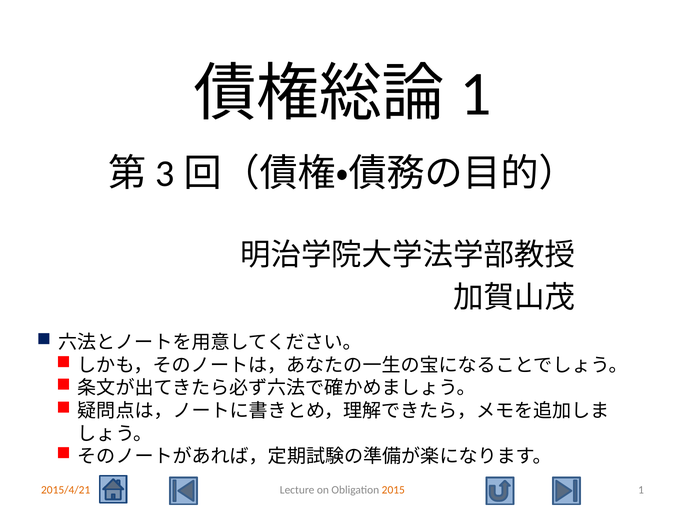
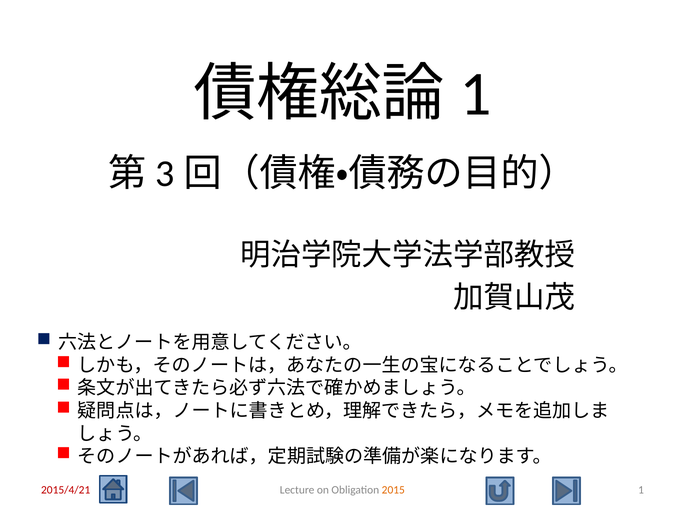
2015/4/21 colour: orange -> red (66, 491)
